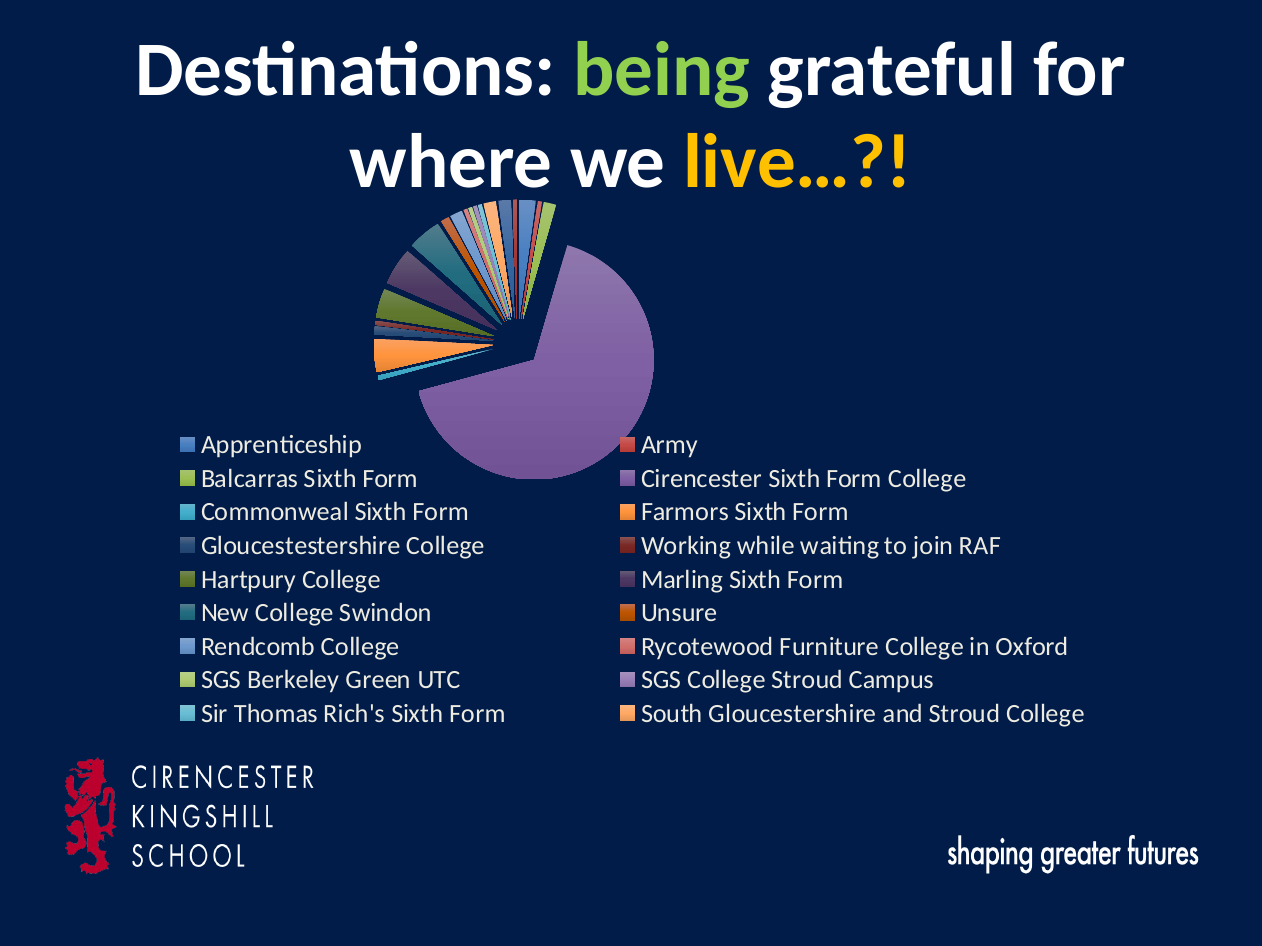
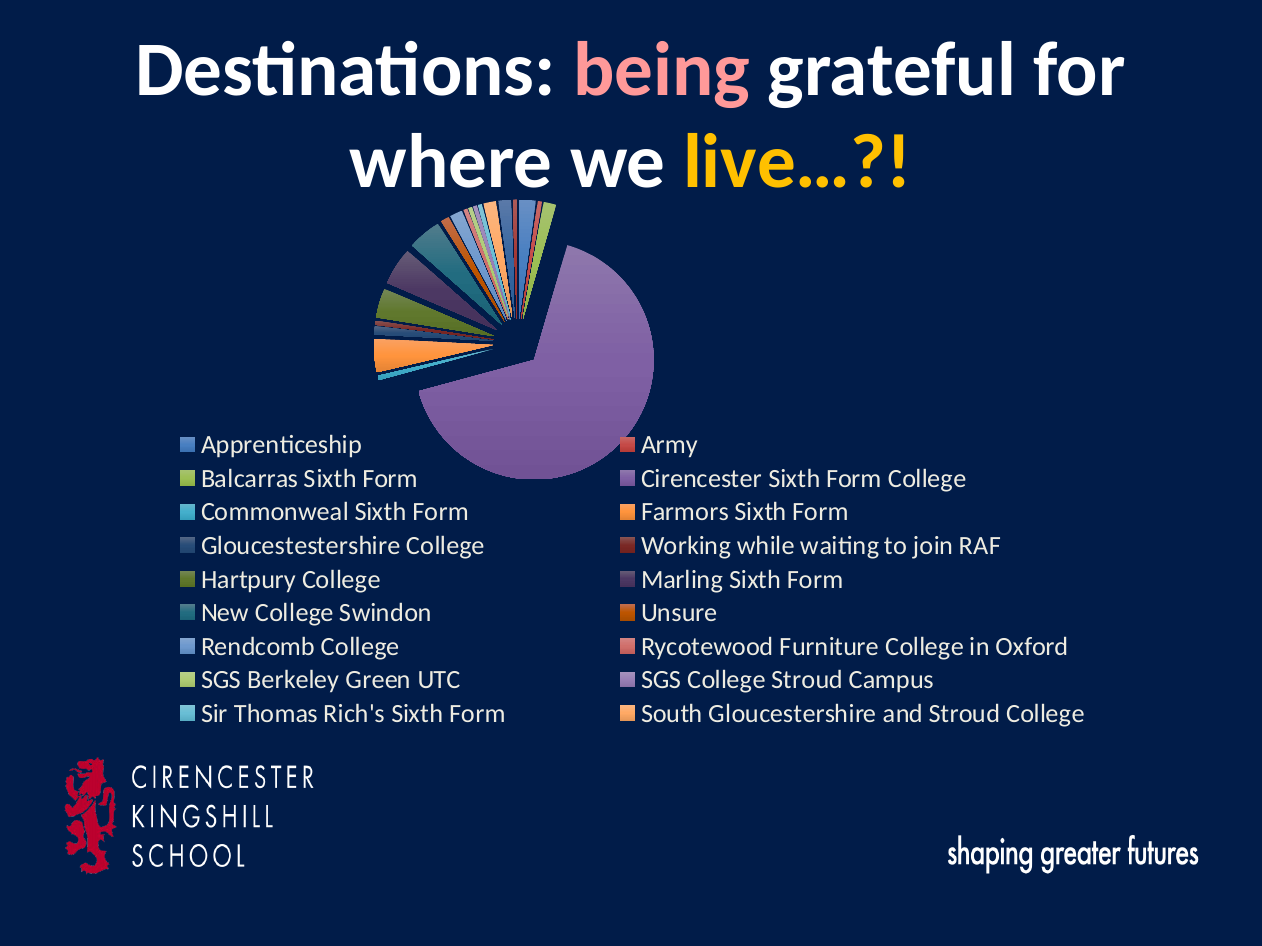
being colour: light green -> pink (662, 70)
